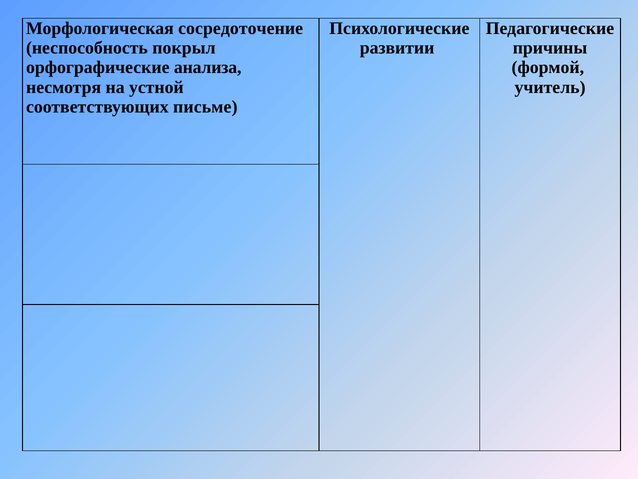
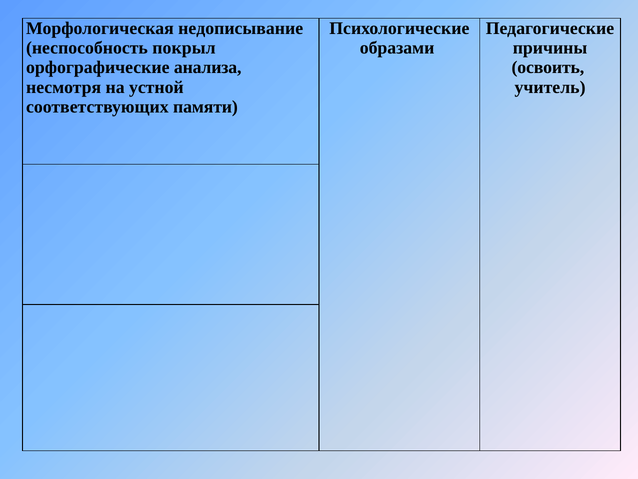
сосредоточение: сосредоточение -> недописывание (241, 28)
развитии: развитии -> образами (397, 48)
формой: формой -> освоить (548, 68)
письме: письме -> памяти (205, 107)
